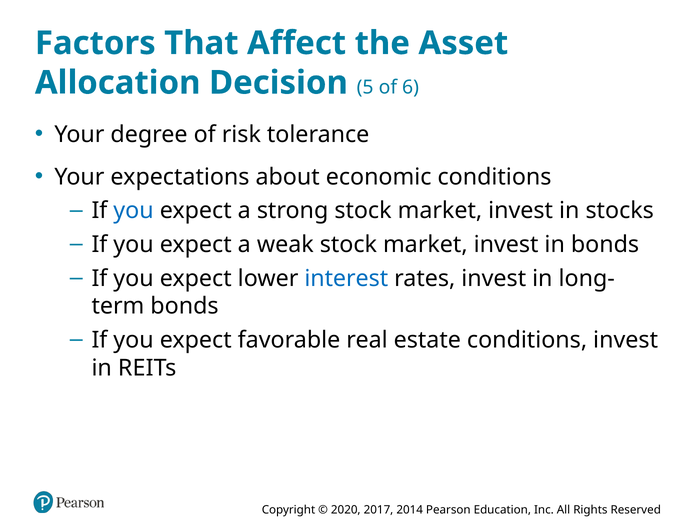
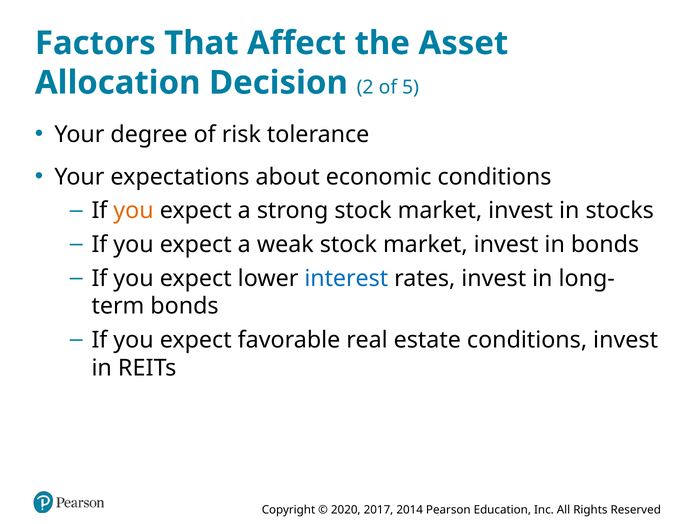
5: 5 -> 2 (365, 87)
6: 6 -> 5 (411, 87)
you colour: blue -> orange (134, 211)
